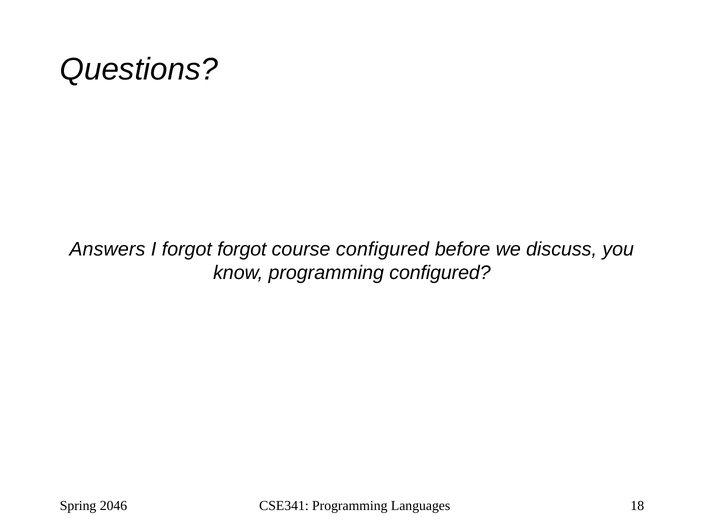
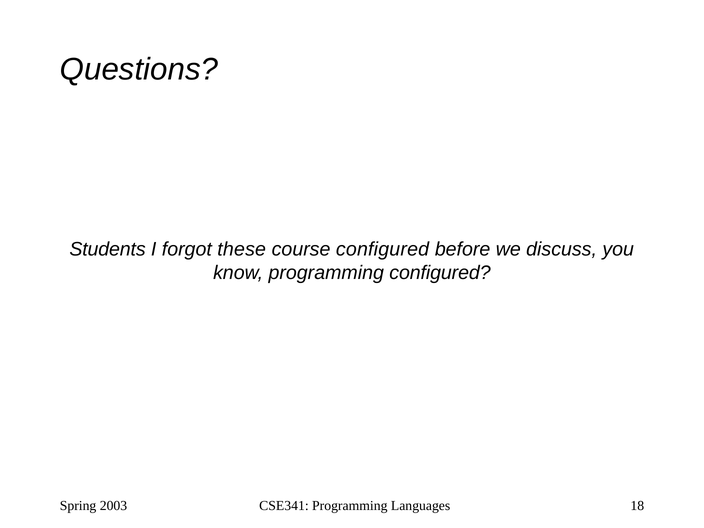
Answers: Answers -> Students (108, 249)
forgot forgot: forgot -> these (242, 249)
2046: 2046 -> 2003 (113, 505)
